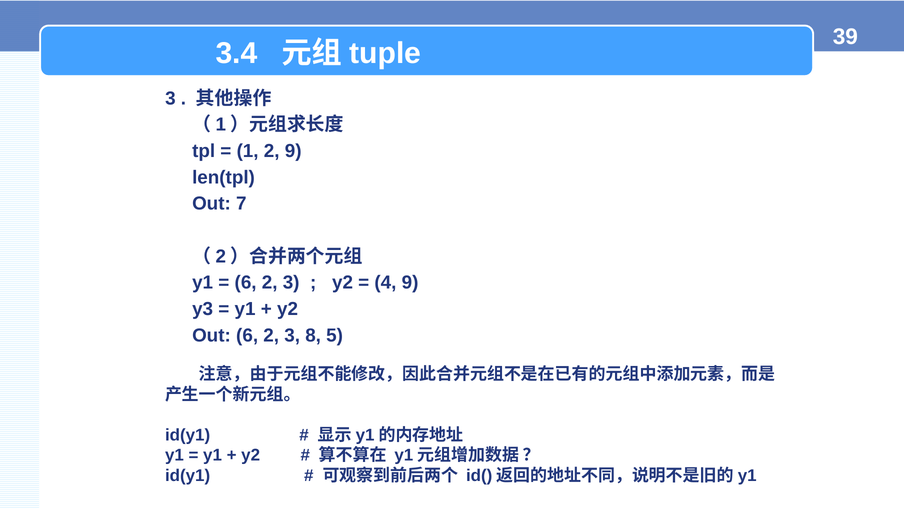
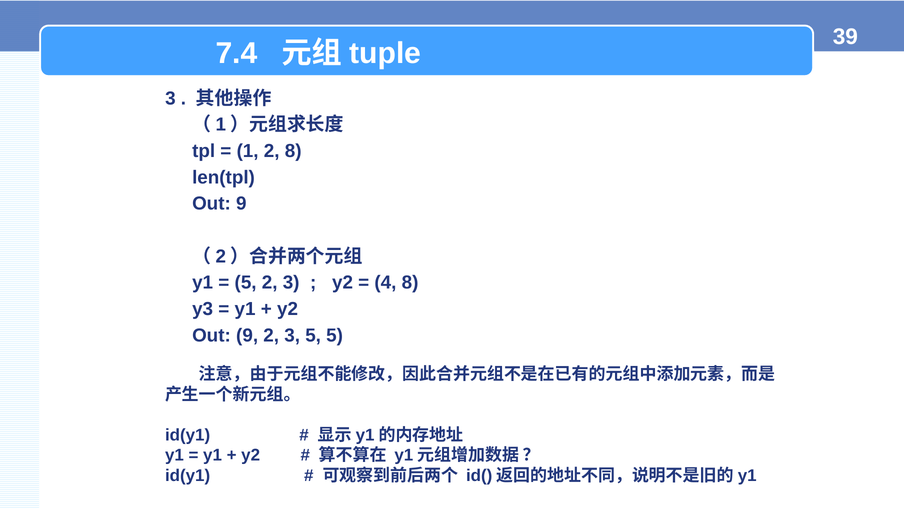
3.4: 3.4 -> 7.4 (237, 54)
2 9: 9 -> 8 (293, 151)
7: 7 -> 9 (241, 204)
6: 6 -> 5 (246, 283)
4 9: 9 -> 8 (410, 283)
6: 6 -> 9 (247, 336)
3 8: 8 -> 5 (313, 336)
